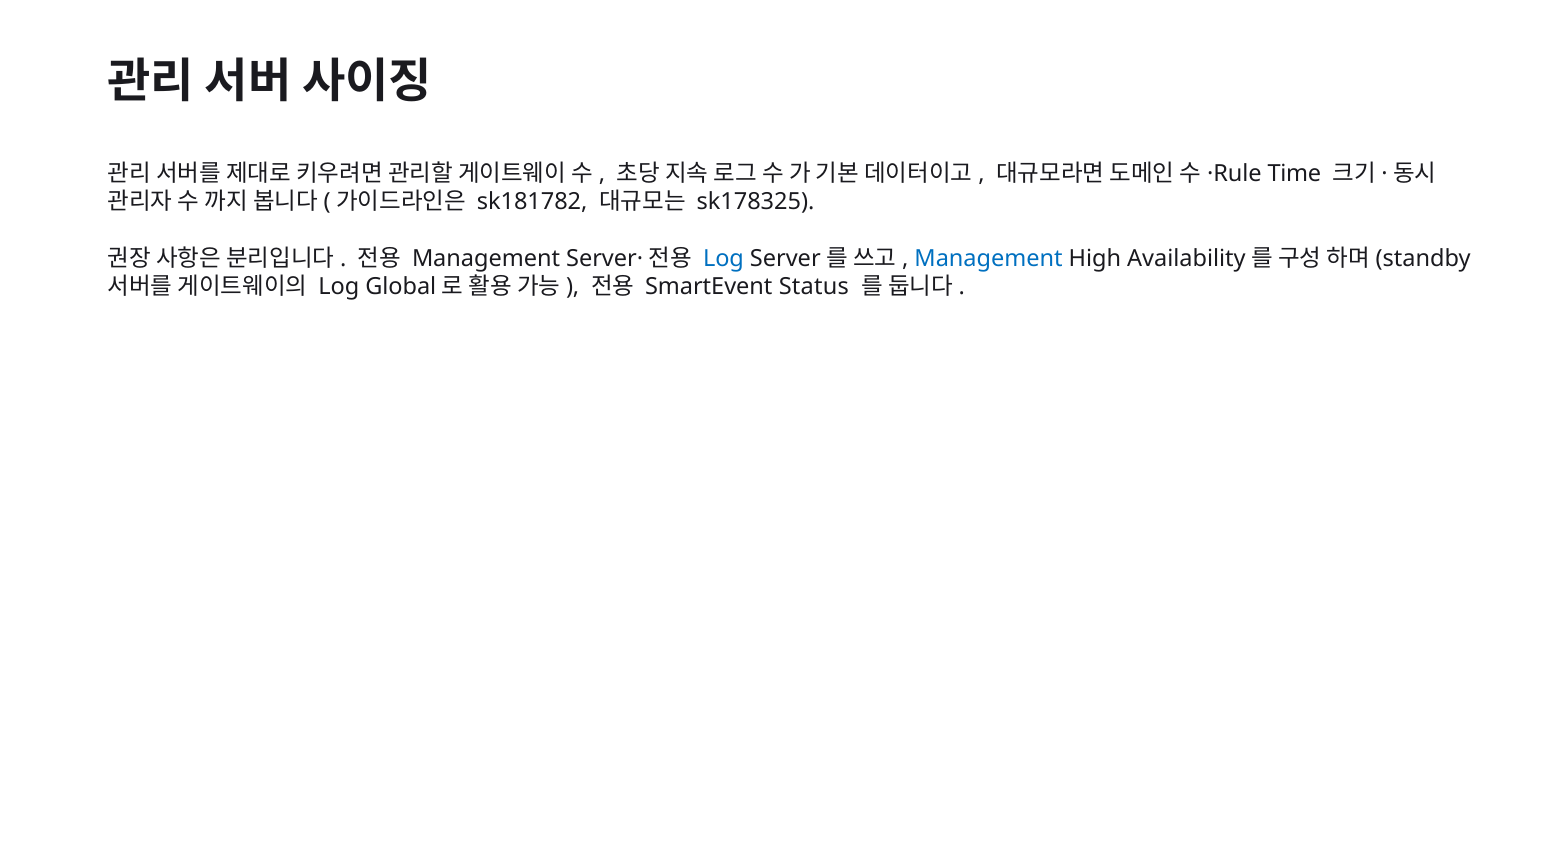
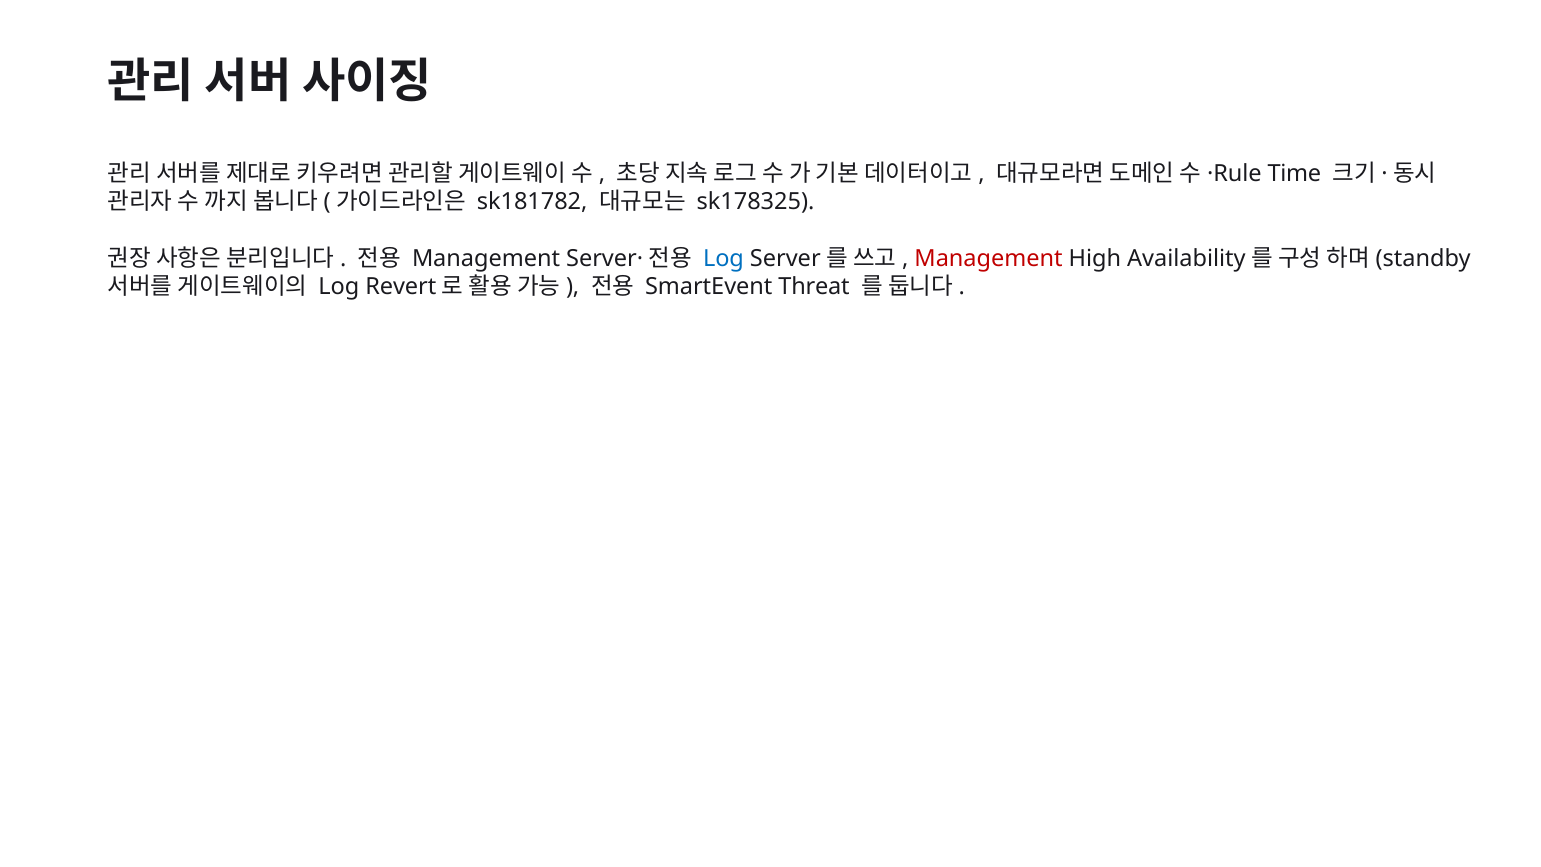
Management colour: blue -> red (989, 258)
Global: Global -> Revert (401, 287)
Status: Status -> Threat (814, 287)
